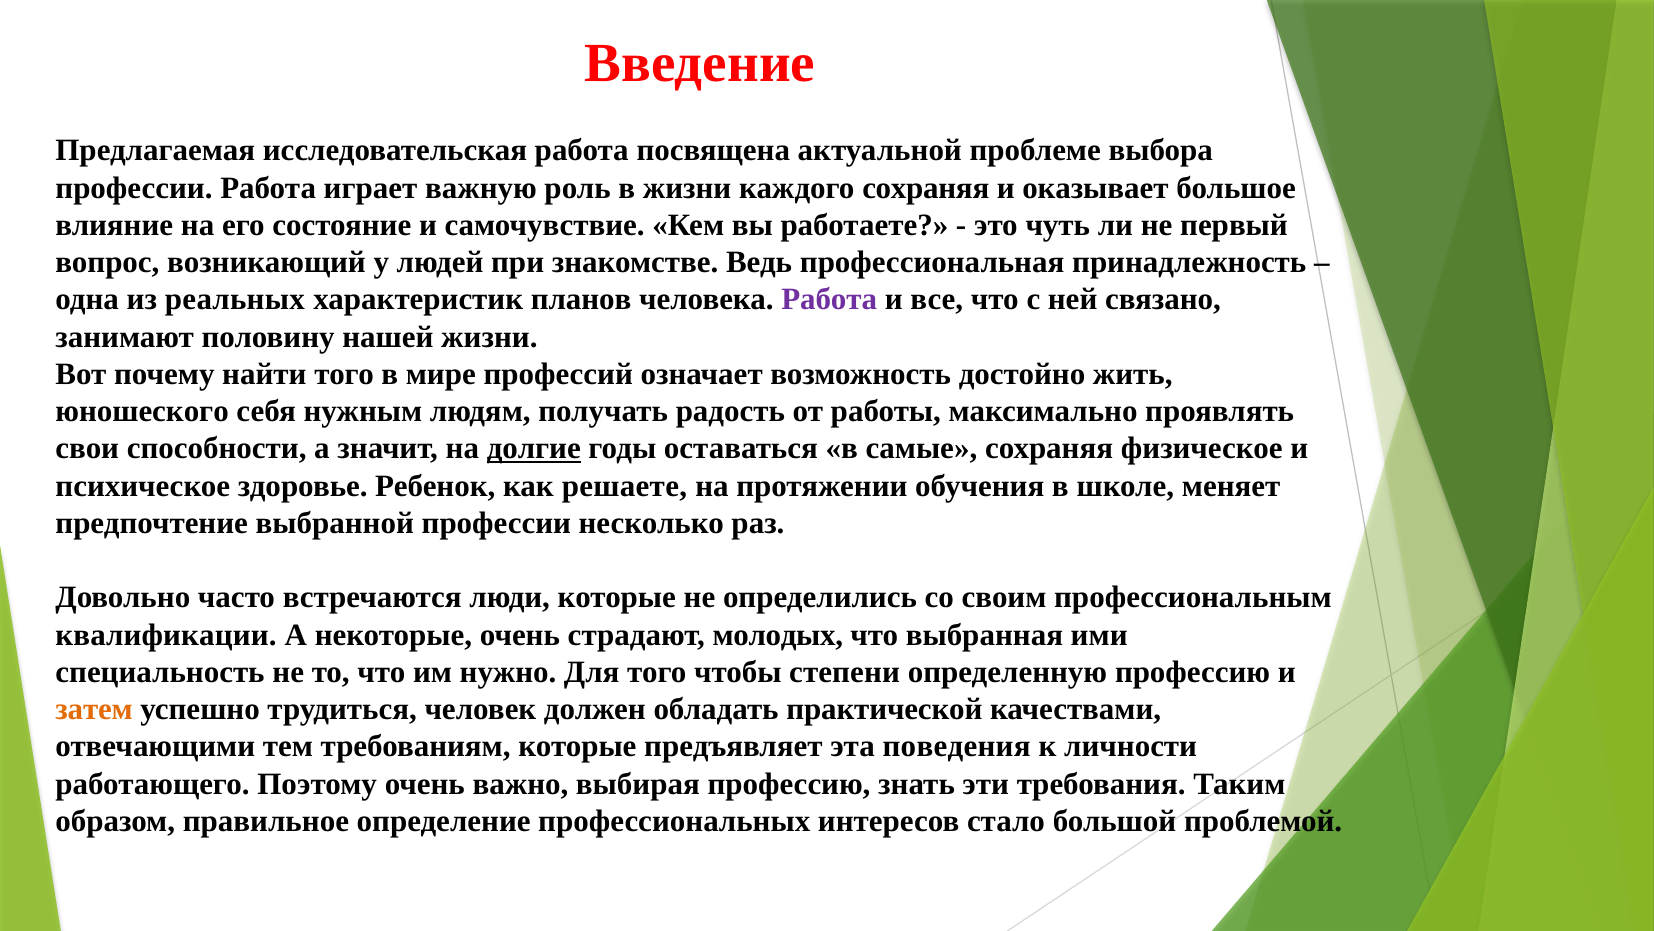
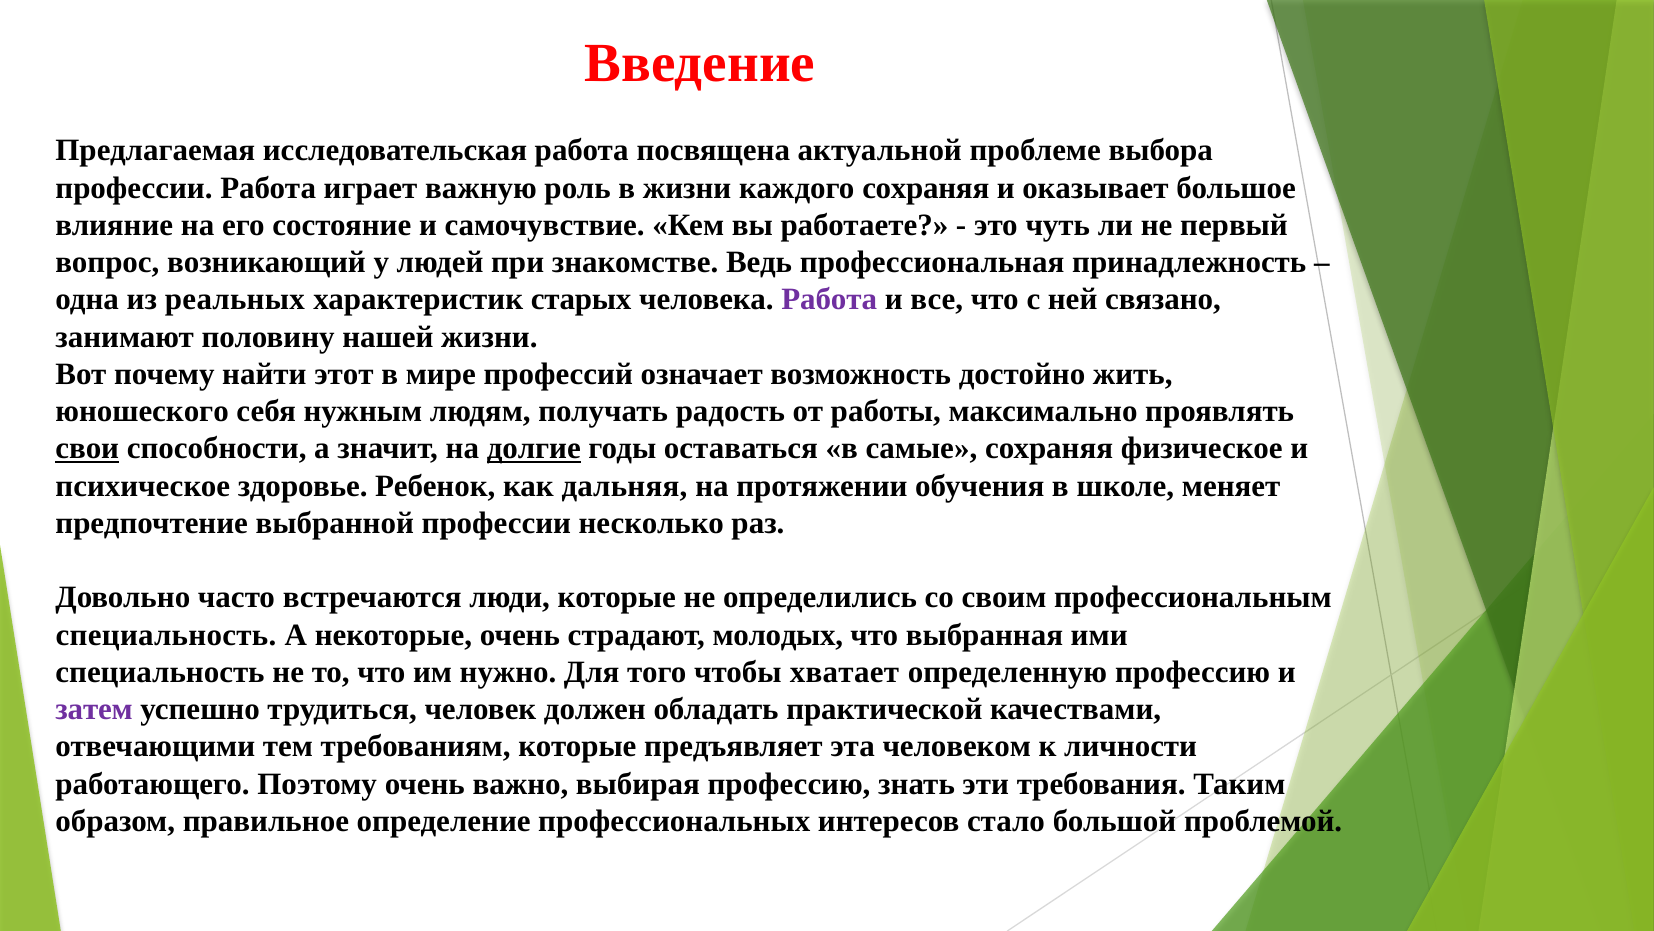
планов: планов -> старых (581, 299)
найти того: того -> этот (344, 374)
свои underline: none -> present (87, 448)
решаете: решаете -> дальняя (624, 486)
квалификации: квалификации -> специальность (166, 634)
степени: степени -> хватает (844, 672)
затем colour: orange -> purple (94, 709)
поведения: поведения -> человеком (957, 746)
